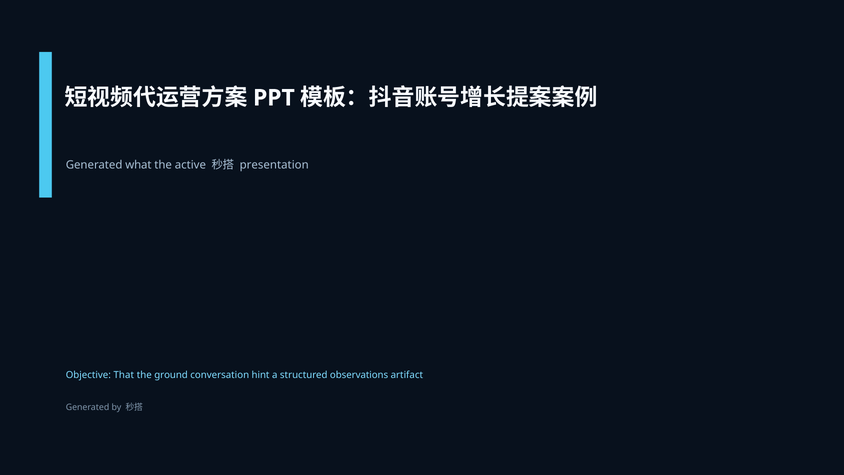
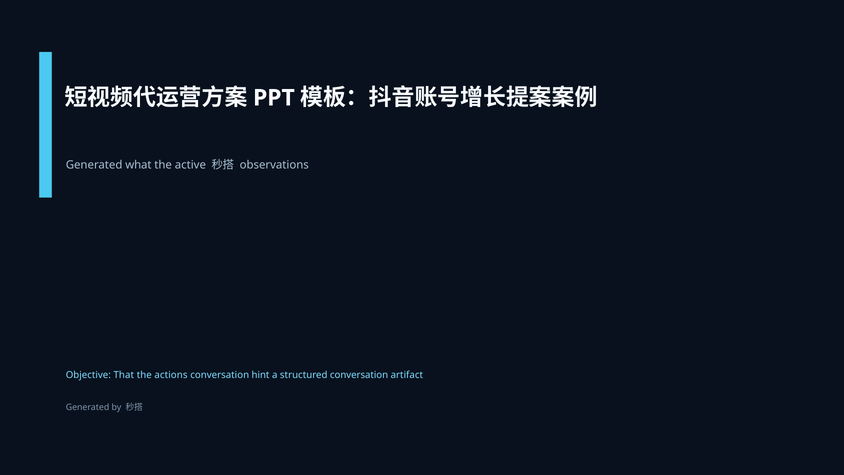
presentation: presentation -> observations (274, 165)
ground: ground -> actions (171, 375)
structured observations: observations -> conversation (359, 375)
